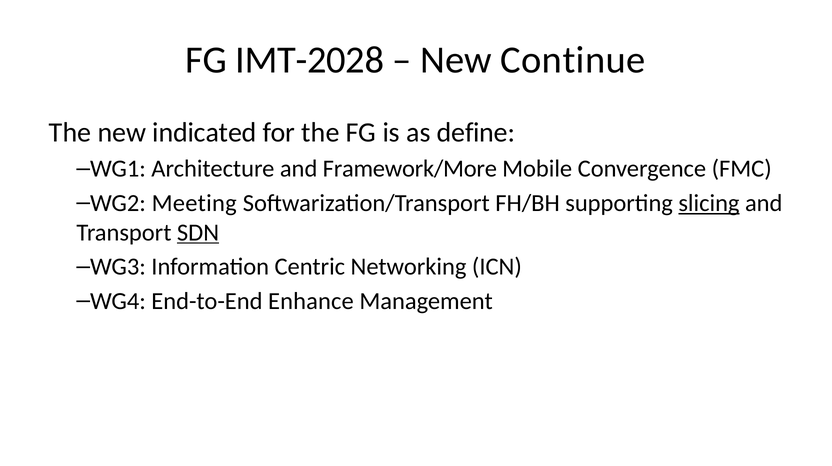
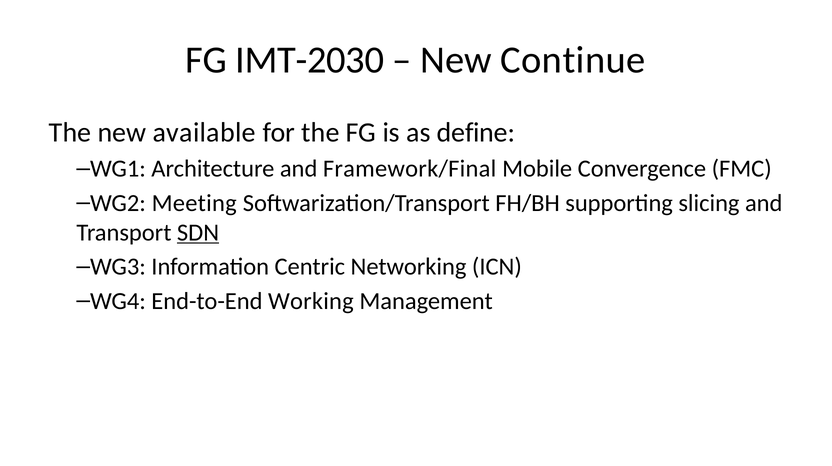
IMT-2028: IMT-2028 -> IMT-2030 (310, 60)
indicated: indicated -> available (204, 133)
Framework/More: Framework/More -> Framework/Final (410, 169)
slicing underline: present -> none (709, 203)
Enhance: Enhance -> Working (311, 301)
